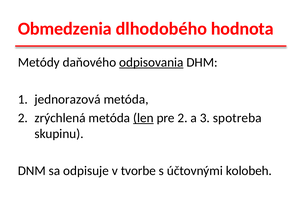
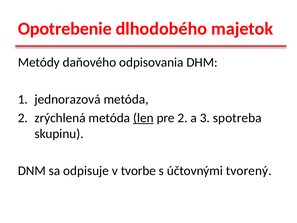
Obmedzenia: Obmedzenia -> Opotrebenie (65, 29)
hodnota: hodnota -> majetok (242, 29)
odpisovania underline: present -> none (151, 62)
kolobeh: kolobeh -> tvorený (249, 171)
